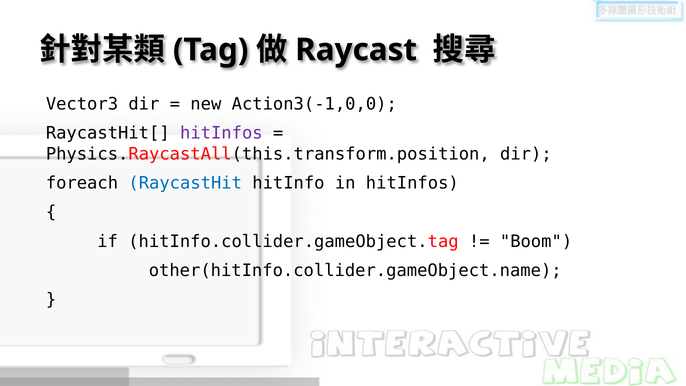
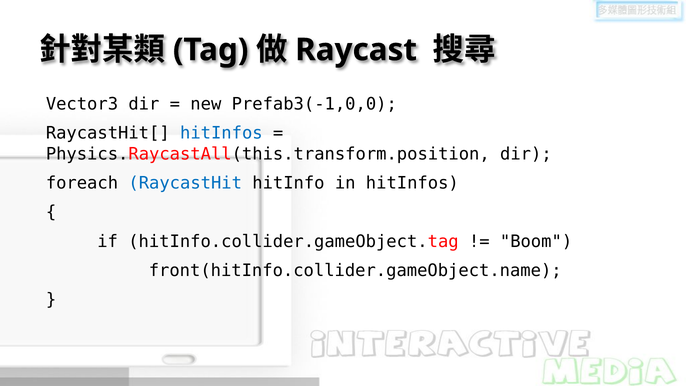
Action3(-1,0,0: Action3(-1,0,0 -> Prefab3(-1,0,0 (314, 104)
hitInfos colour: purple -> blue (221, 133)
other(hitInfo.collider.gameObject.name: other(hitInfo.collider.gameObject.name -> front(hitInfo.collider.gameObject.name (355, 270)
